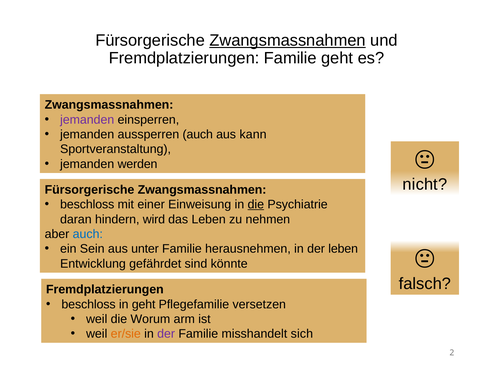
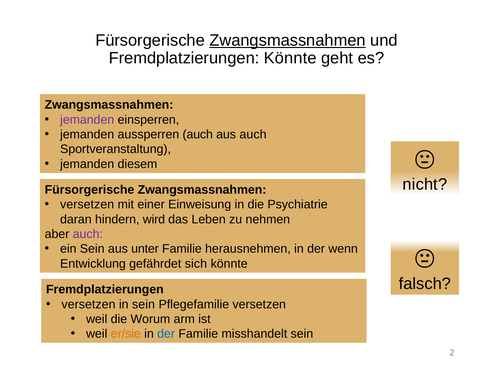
Fremdplatzierungen Familie: Familie -> Könnte (290, 58)
aus kann: kann -> auch (253, 134)
werden: werden -> diesem (137, 164)
beschloss: beschloss -> versetzen (87, 204)
die underline: present -> none (256, 204)
auch colour: blue -> purple (88, 234)
der leben: leben -> wenn (343, 249)
sind: sind -> sich (196, 264)
beschloss: beschloss -> versetzen (88, 304)
in geht: geht -> sein (144, 304)
der colour: purple -> blue (166, 334)
misshandelt sich: sich -> sein (302, 334)
